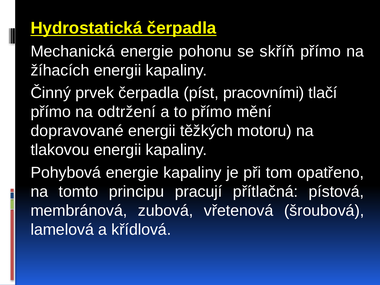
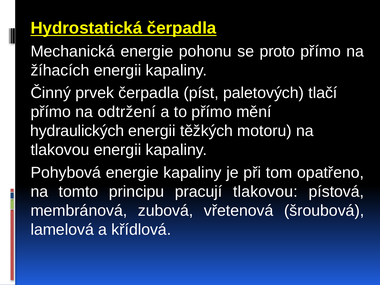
skříň: skříň -> proto (277, 51)
pracovními: pracovními -> paletových (264, 93)
dopravované: dopravované -> hydraulických (77, 131)
pracují přítlačná: přítlačná -> tlakovou (265, 192)
